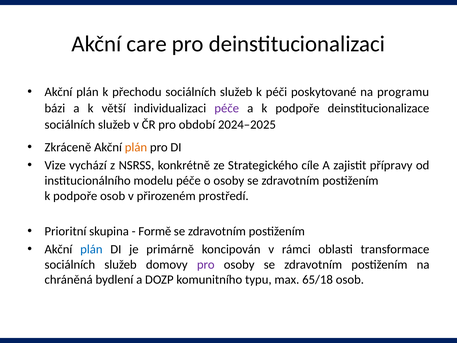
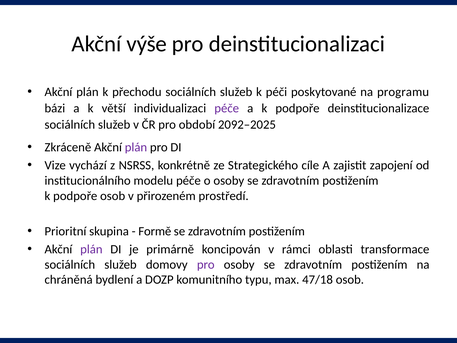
care: care -> výše (147, 44)
2024–2025: 2024–2025 -> 2092–2025 (247, 124)
plán colour: orange -> purple (136, 147)
přípravy: přípravy -> zapojení (391, 165)
plán colour: blue -> purple (91, 249)
65/18: 65/18 -> 47/18 (318, 280)
